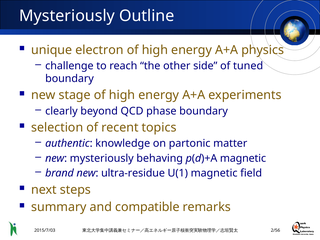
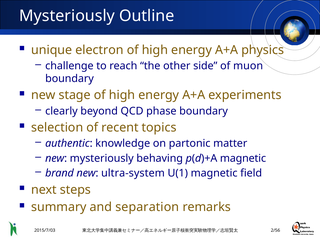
tuned: tuned -> muon (248, 66)
ultra-residue: ultra-residue -> ultra-system (133, 173)
compatible: compatible -> separation (147, 207)
